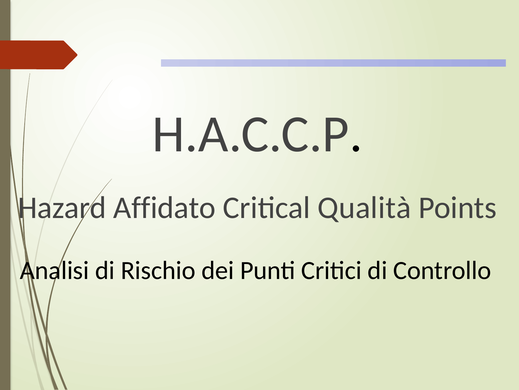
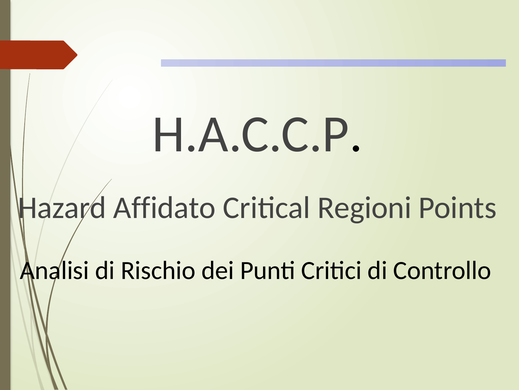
Qualità: Qualità -> Regioni (364, 207)
